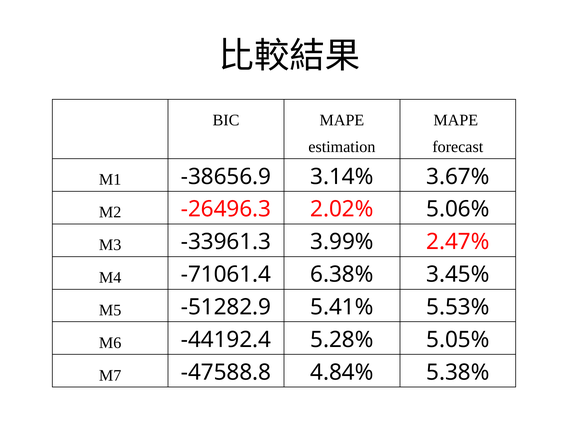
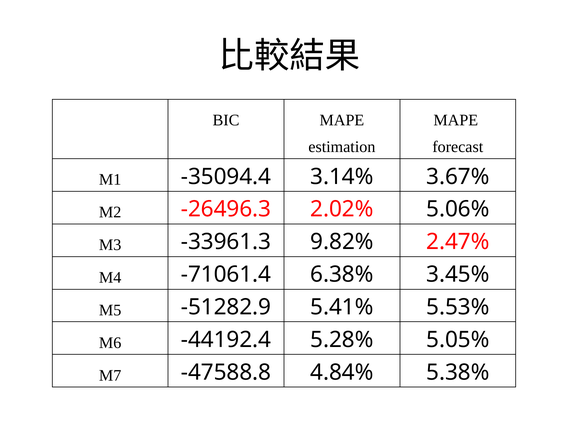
-38656.9: -38656.9 -> -35094.4 (226, 176)
3.99%: 3.99% -> 9.82% (342, 241)
